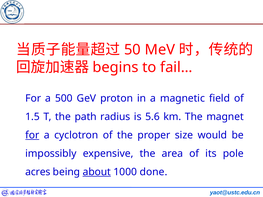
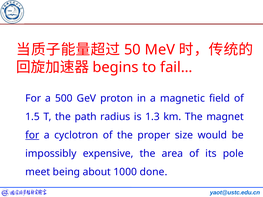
5.6: 5.6 -> 1.3 (153, 117)
acres: acres -> meet (38, 172)
about underline: present -> none (97, 172)
